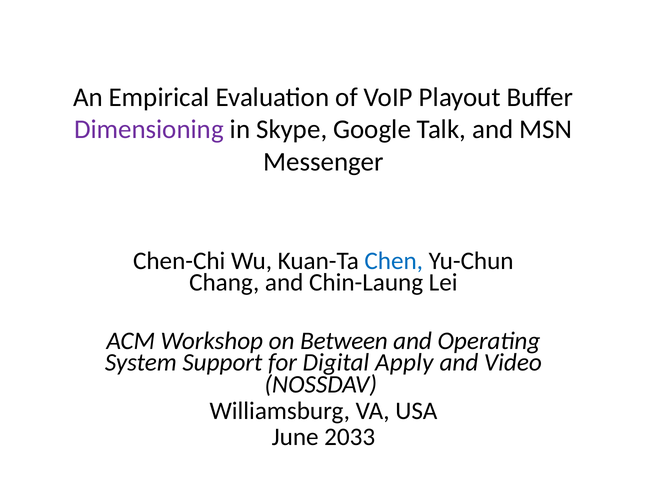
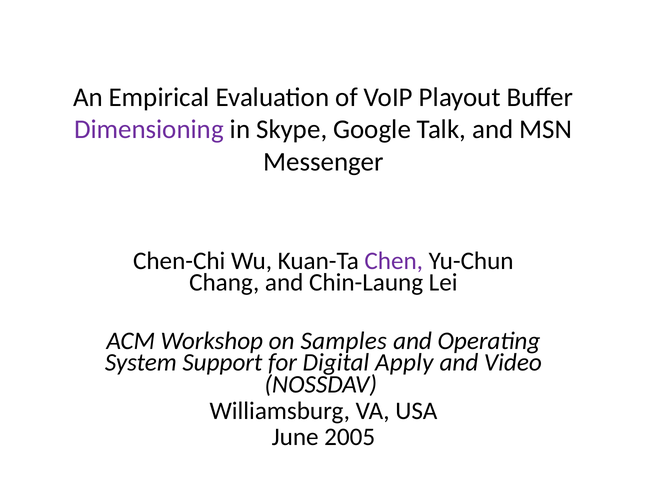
Chen colour: blue -> purple (394, 260)
Between: Between -> Samples (344, 340)
2033: 2033 -> 2005 (350, 436)
